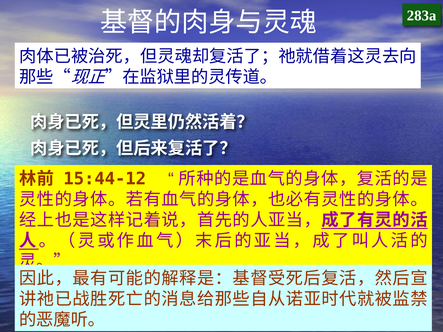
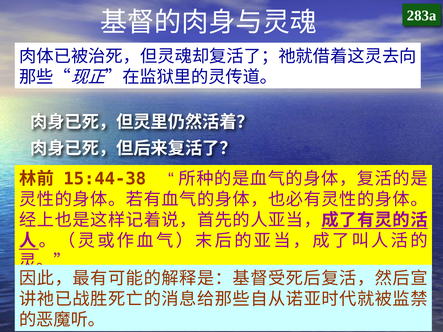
15:44-12: 15:44-12 -> 15:44-38 (105, 179)
